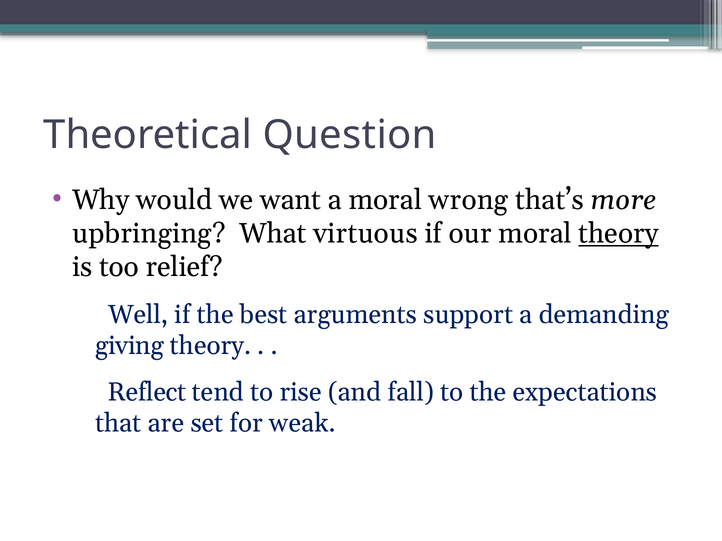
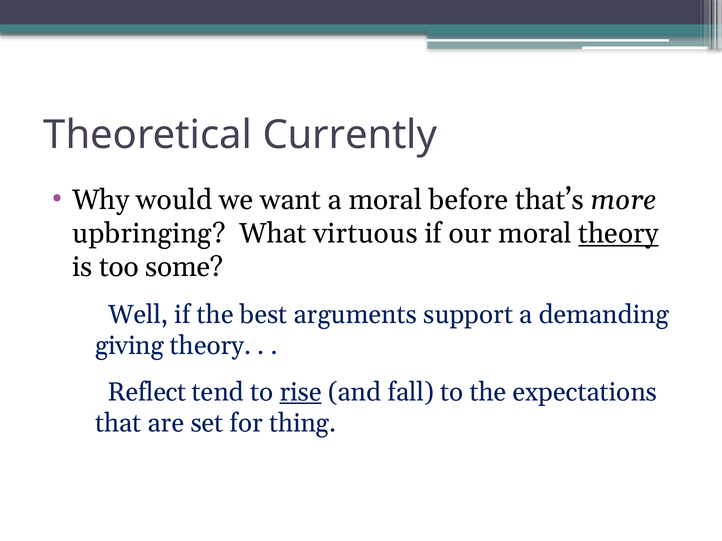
Question: Question -> Currently (350, 135)
wrong: wrong -> before (469, 200)
relief: relief -> some (184, 267)
rise underline: none -> present (301, 392)
weak: weak -> thing (303, 424)
